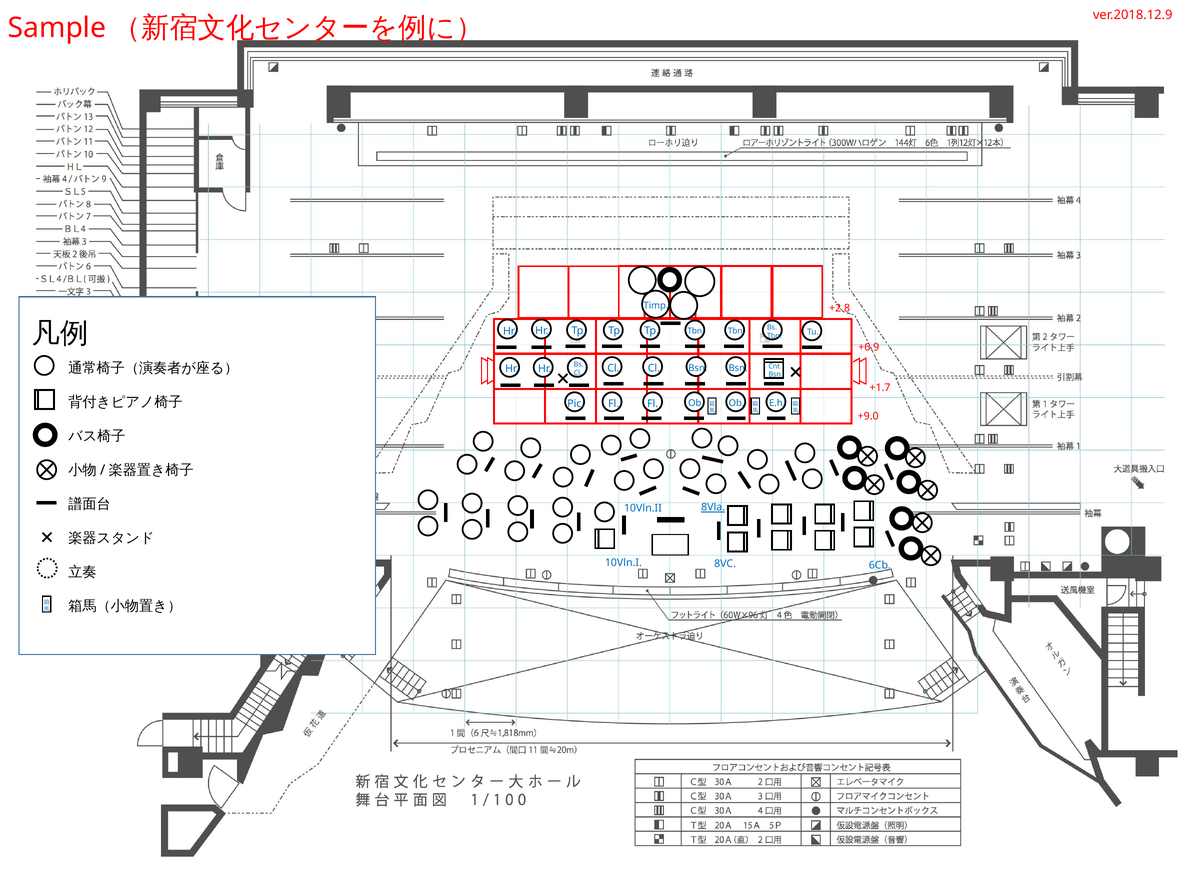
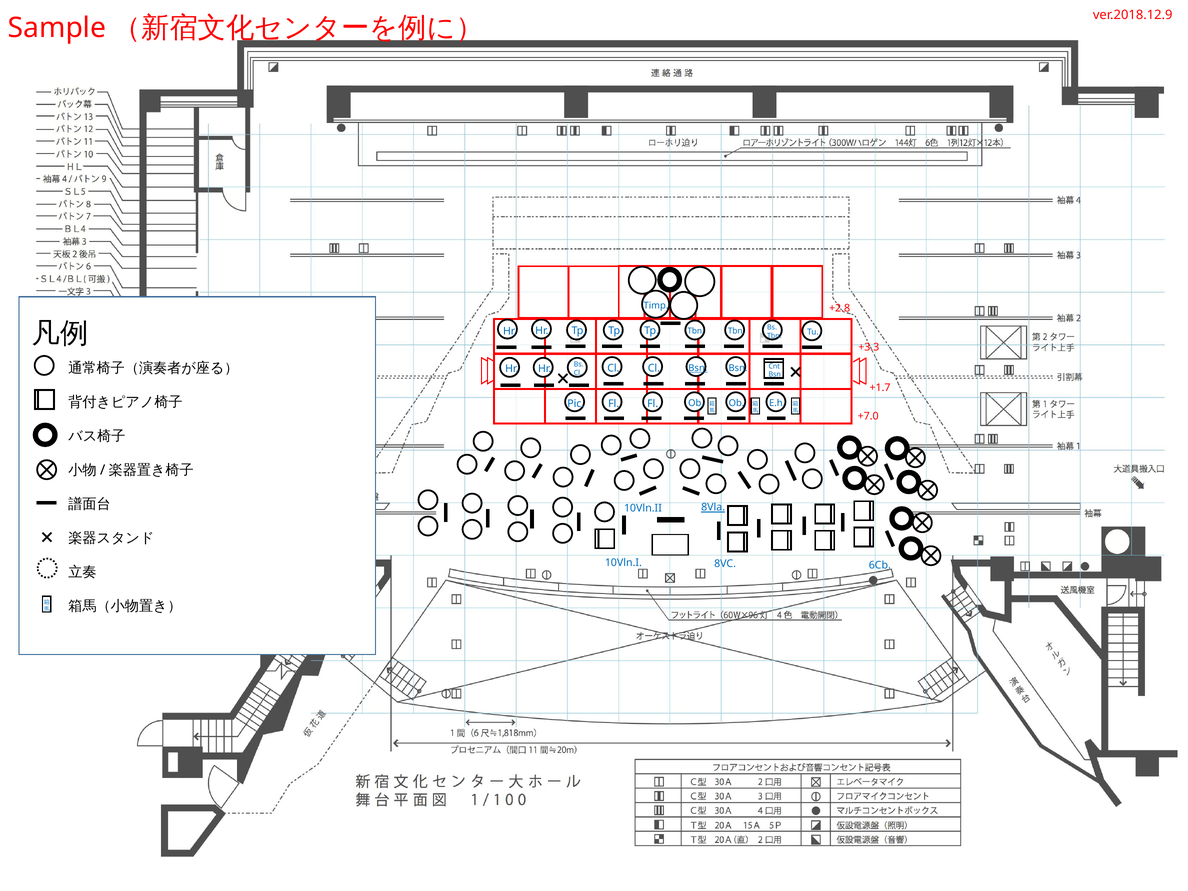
+6.9: +6.9 -> +3.3 (869, 347)
Bsn underline: none -> present (698, 368)
+9.0: +9.0 -> +7.0 (868, 416)
